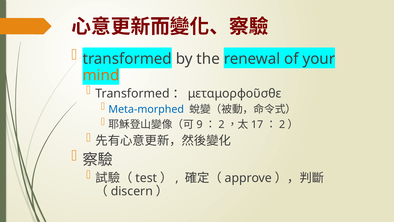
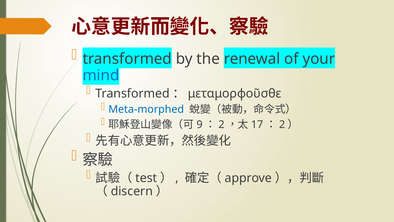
mind colour: orange -> blue (101, 75)
